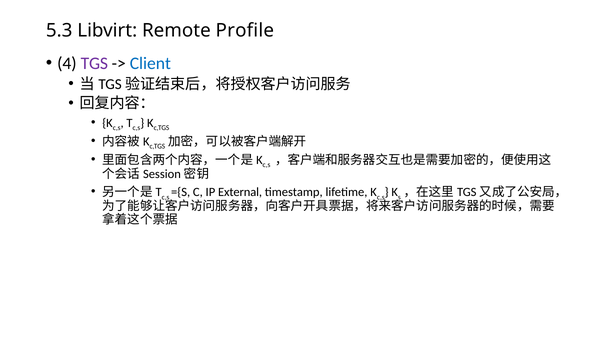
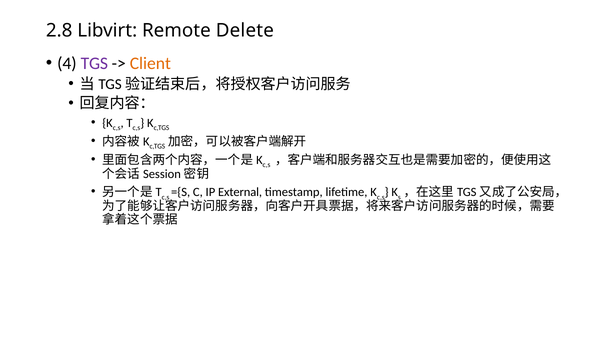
5.3: 5.3 -> 2.8 (59, 30)
Profile: Profile -> Delete (245, 30)
Client colour: blue -> orange (150, 63)
